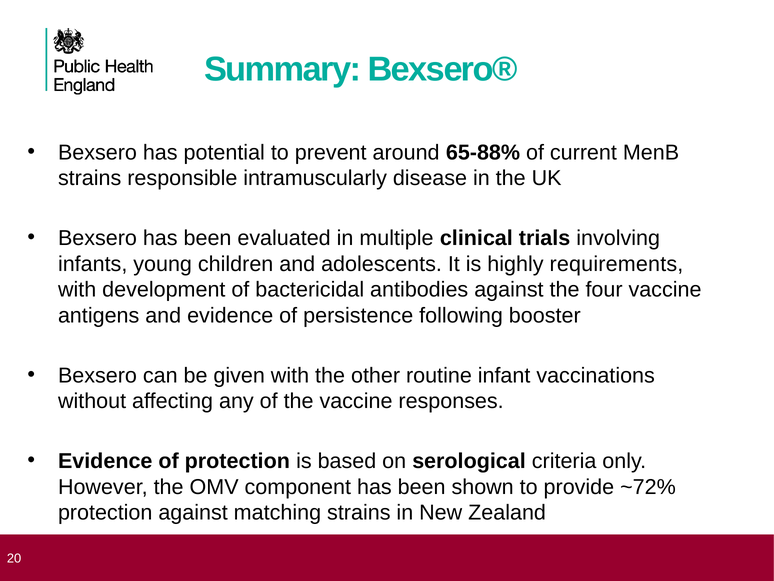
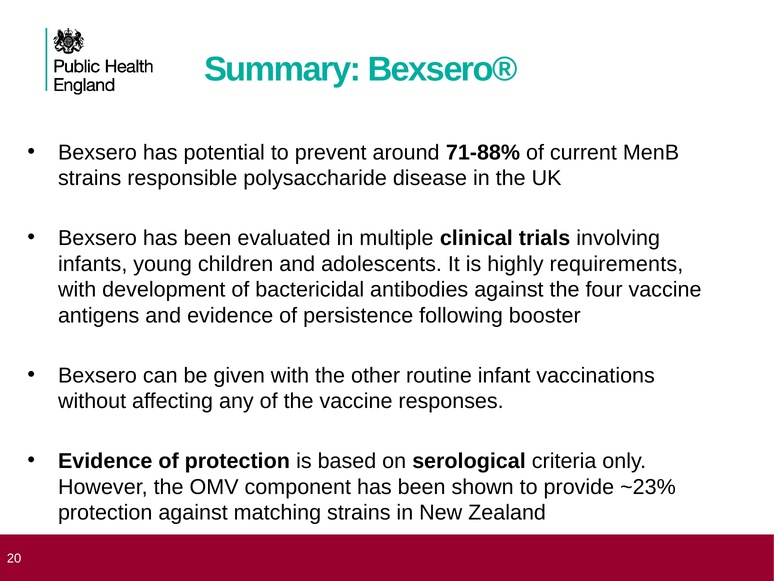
65-88%: 65-88% -> 71-88% (483, 152)
intramuscularly: intramuscularly -> polysaccharide (315, 178)
~72%: ~72% -> ~23% (648, 486)
